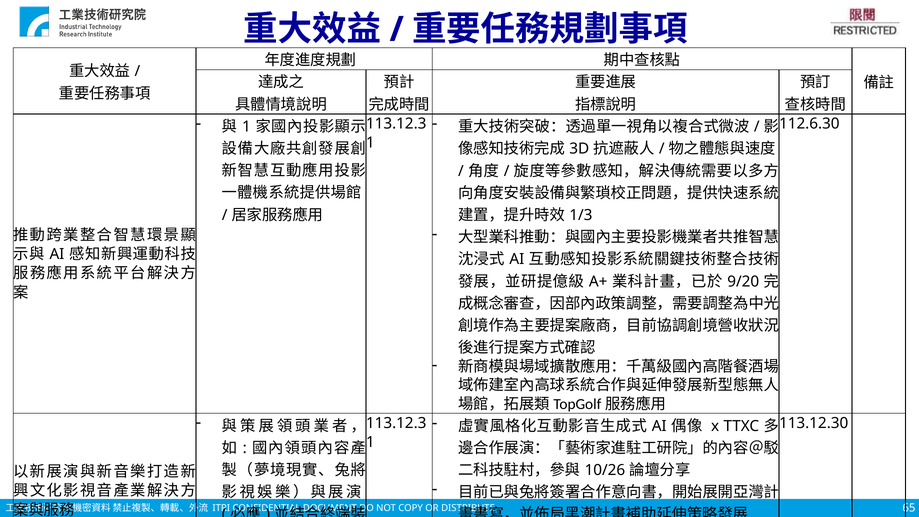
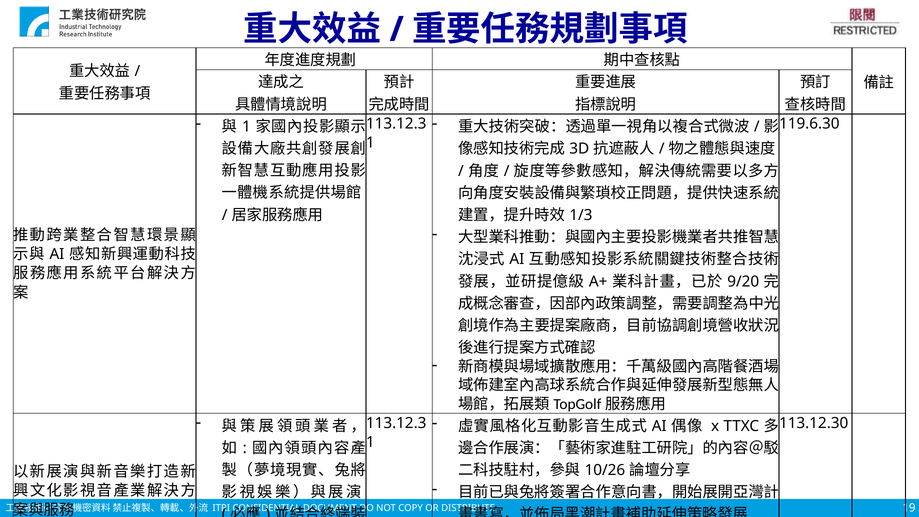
112.6.30: 112.6.30 -> 119.6.30 (809, 124)
65: 65 -> 19 (909, 508)
